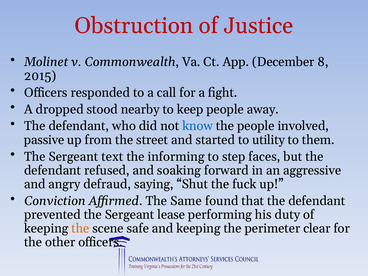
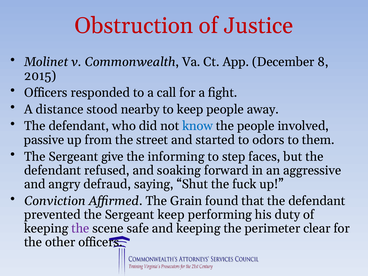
dropped: dropped -> distance (60, 109)
utility: utility -> odors (268, 140)
text: text -> give (112, 157)
Same: Same -> Grain (186, 201)
Sergeant lease: lease -> keep (171, 215)
the colour: orange -> purple (80, 228)
